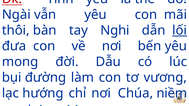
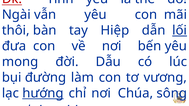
Nghi: Nghi -> Hiệp (115, 30)
hướng underline: none -> present (43, 93)
niềm: niềm -> sông (172, 93)
